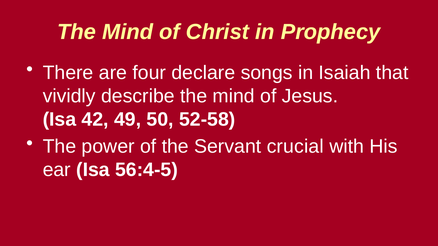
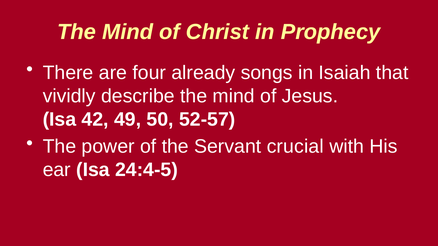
declare: declare -> already (203, 73)
52-58: 52-58 -> 52-57 (207, 119)
56:4-5: 56:4-5 -> 24:4-5 (147, 170)
